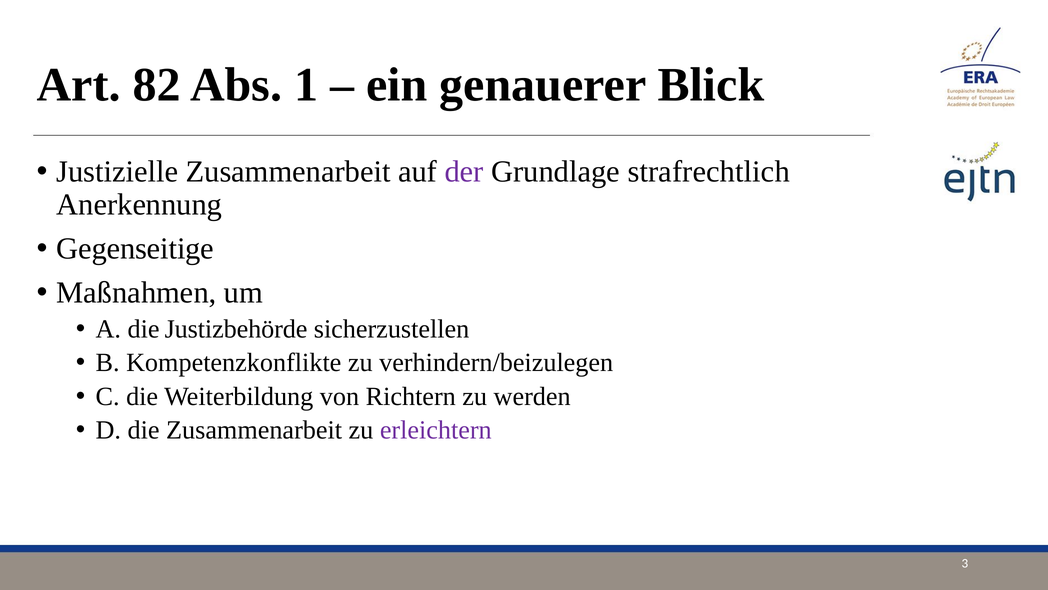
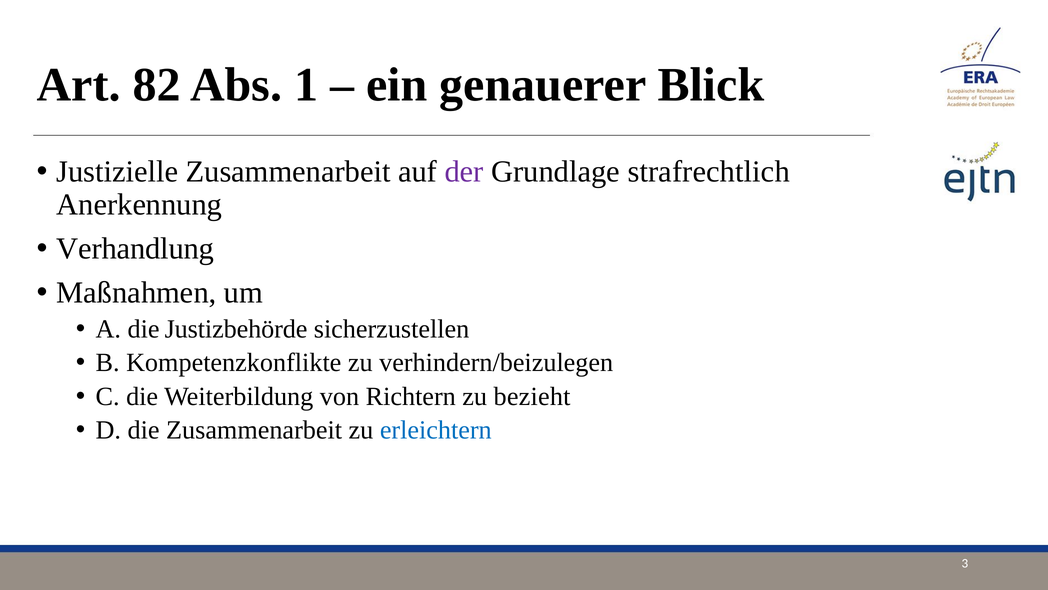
Gegenseitige: Gegenseitige -> Verhandlung (135, 249)
werden: werden -> bezieht (532, 396)
erleichtern colour: purple -> blue (436, 430)
